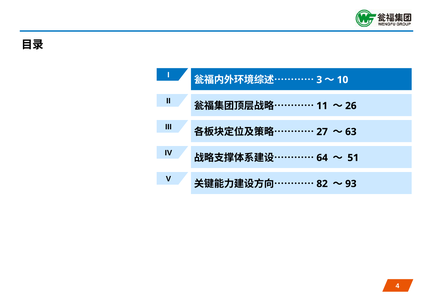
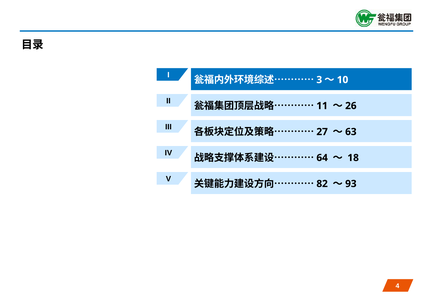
51: 51 -> 18 (353, 158)
